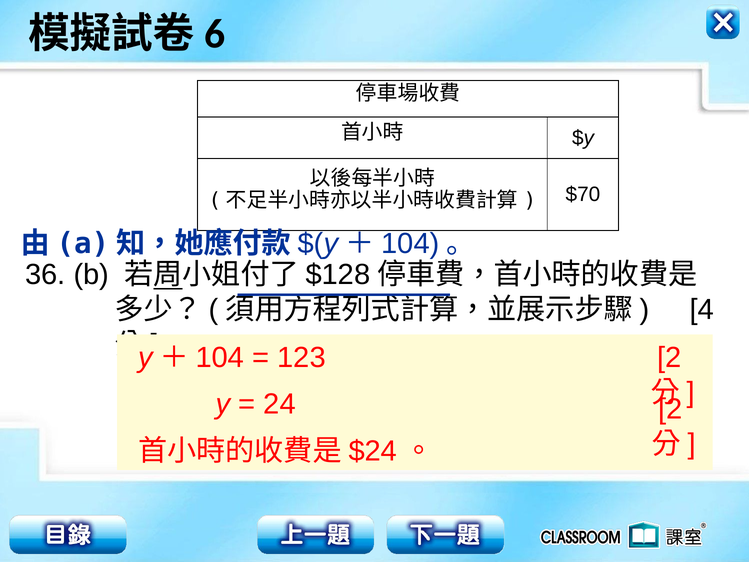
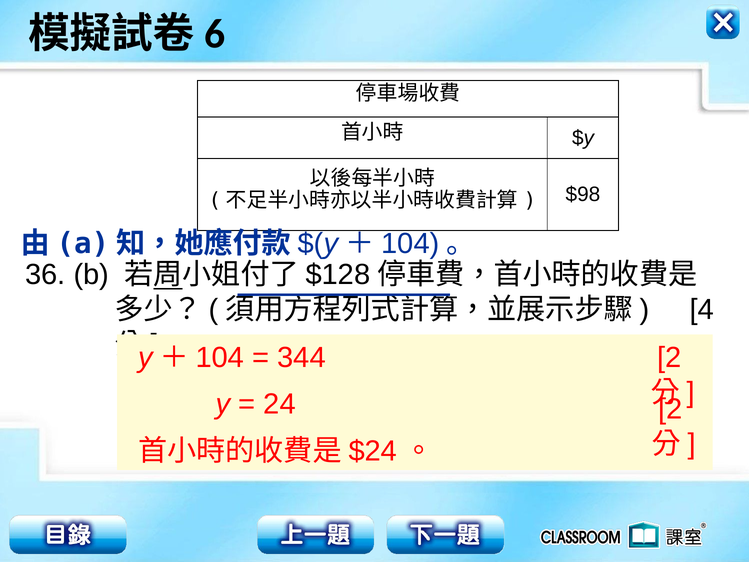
$70: $70 -> $98 (583, 194)
123: 123 -> 344 (301, 357)
